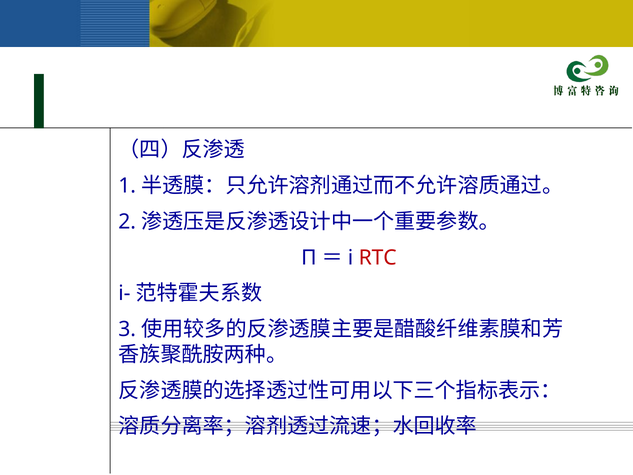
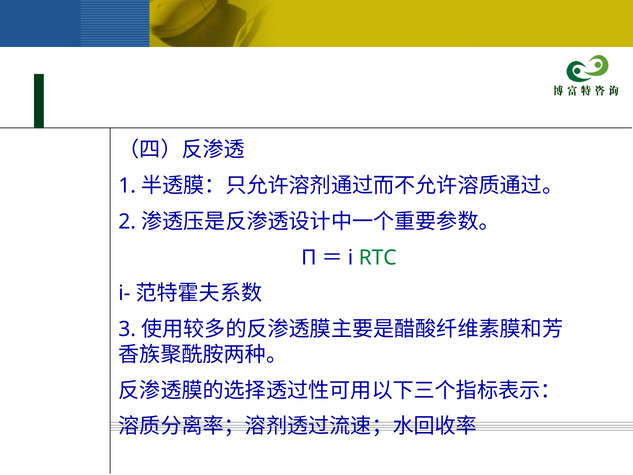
RTC colour: red -> green (378, 257)
